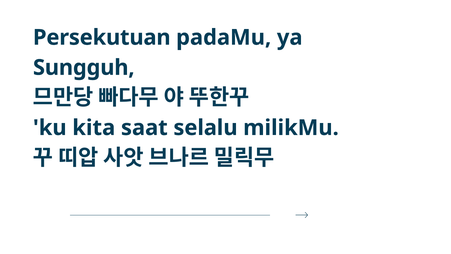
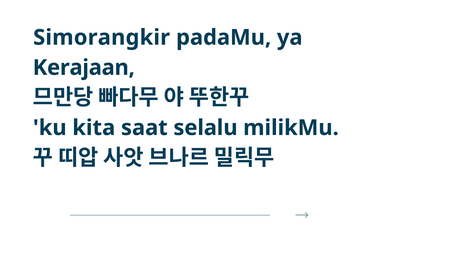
Persekutuan: Persekutuan -> Simorangkir (102, 37)
Sungguh: Sungguh -> Kerajaan (84, 68)
